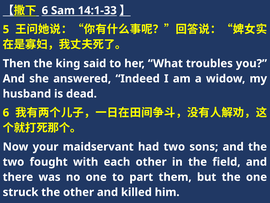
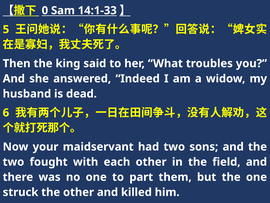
6: 6 -> 0 (45, 11)
